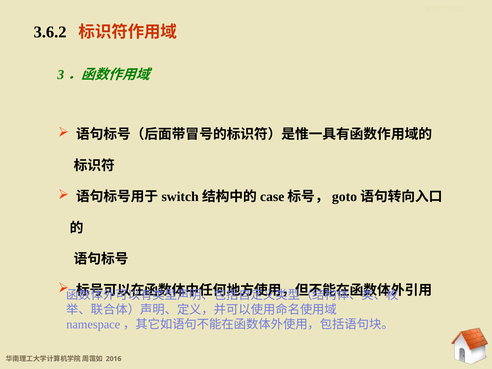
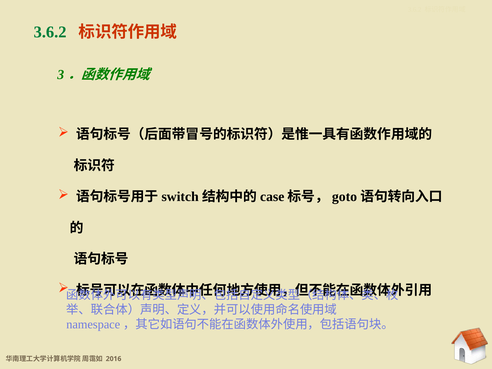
3.6.2 colour: black -> green (50, 32)
